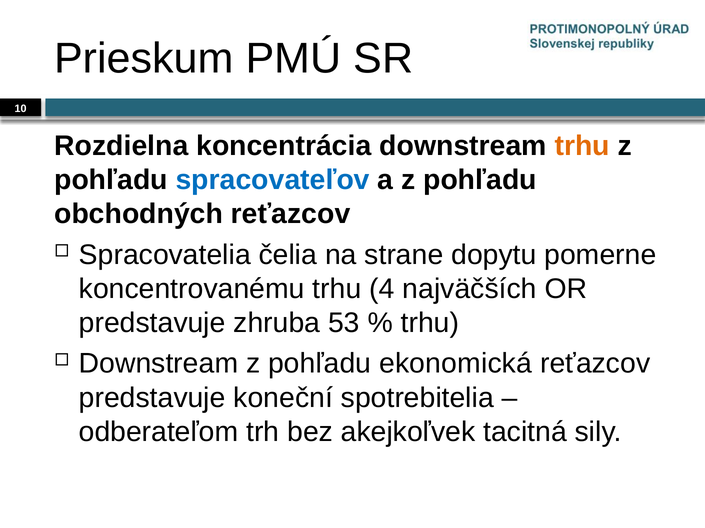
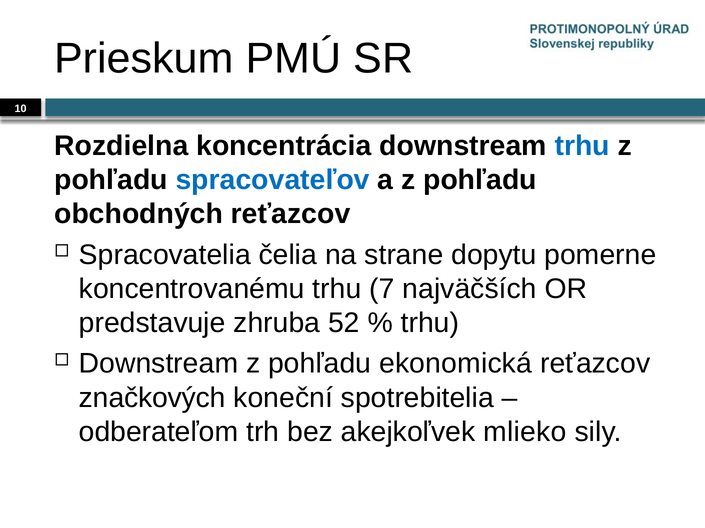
trhu colour: orange -> blue (582, 146)
4: 4 -> 7 (382, 289)
53: 53 -> 52 (344, 323)
predstavuje: predstavuje -> značkových (152, 398)
tacitná: tacitná -> mlieko (525, 432)
